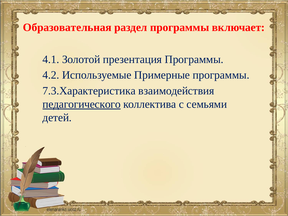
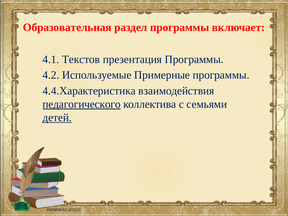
Золотой: Золотой -> Текстов (81, 59)
7.3.Характеристика: 7.3.Характеристика -> 4.4.Характеристика (89, 91)
детей underline: none -> present (57, 118)
